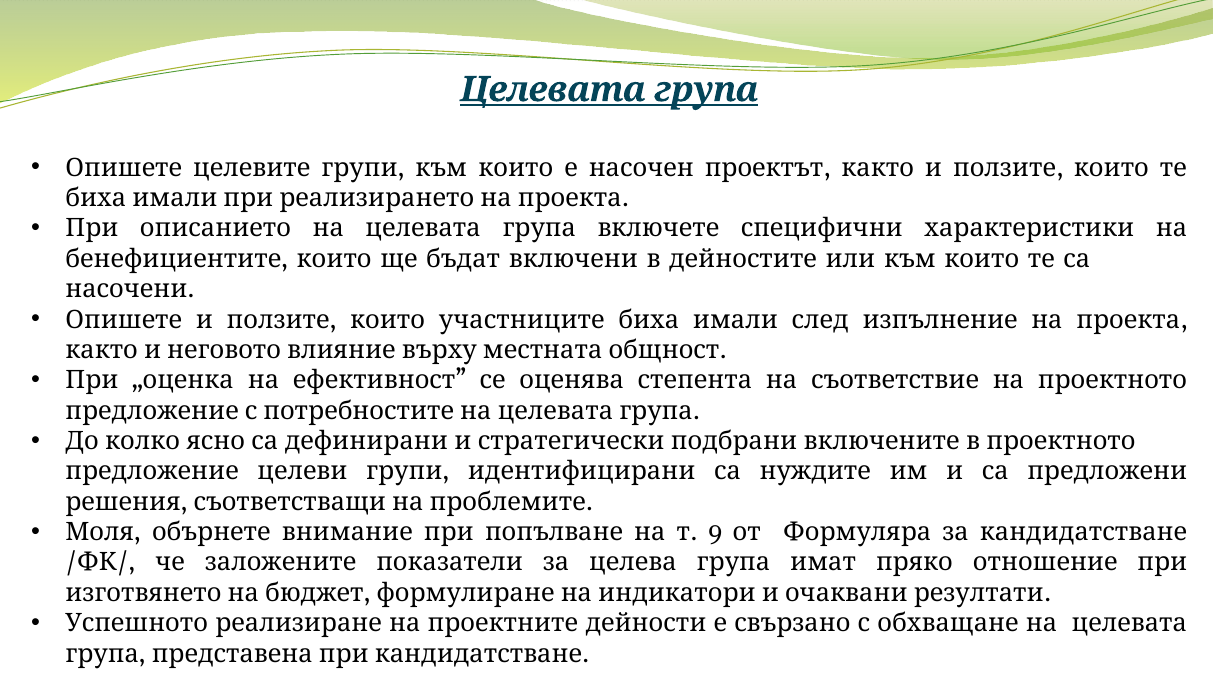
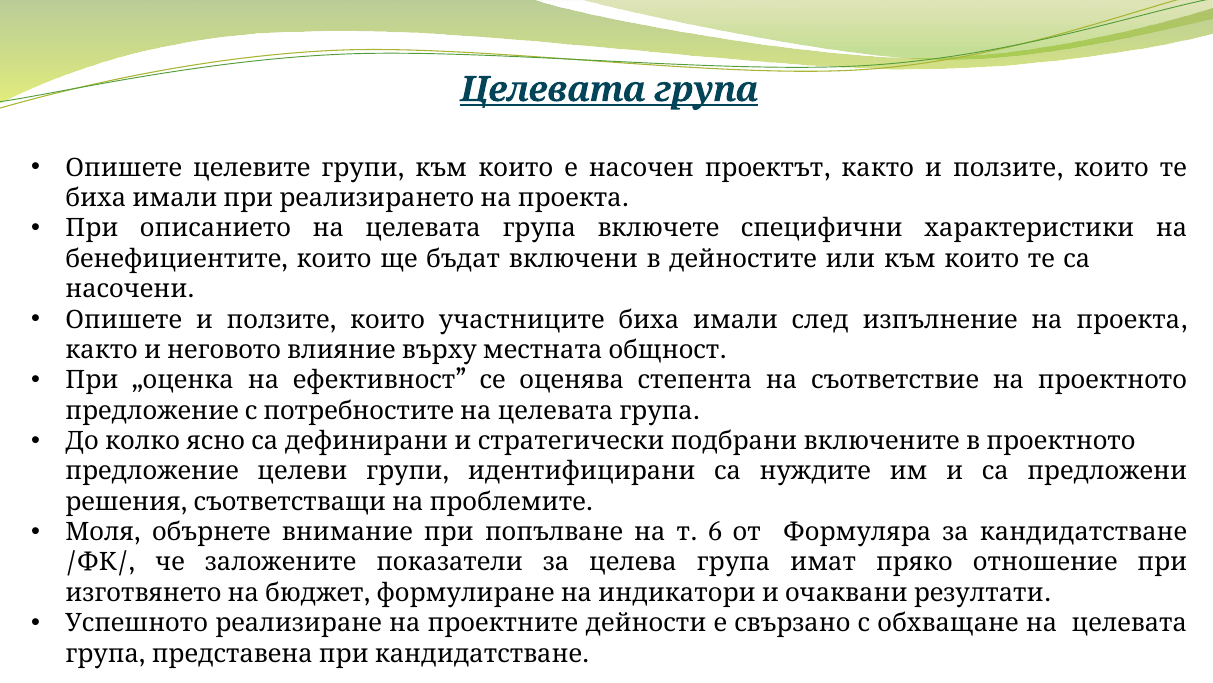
9: 9 -> 6 (715, 532)
